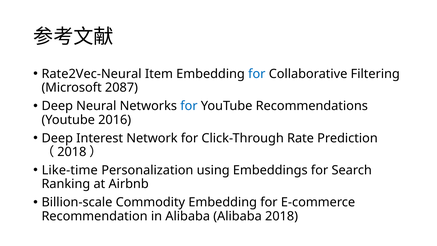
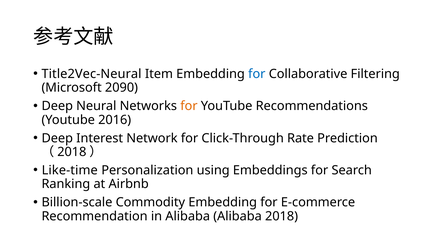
Rate2Vec-Neural: Rate2Vec-Neural -> Title2Vec-Neural (92, 74)
2087: 2087 -> 2090 (121, 88)
for colour: blue -> orange (189, 106)
